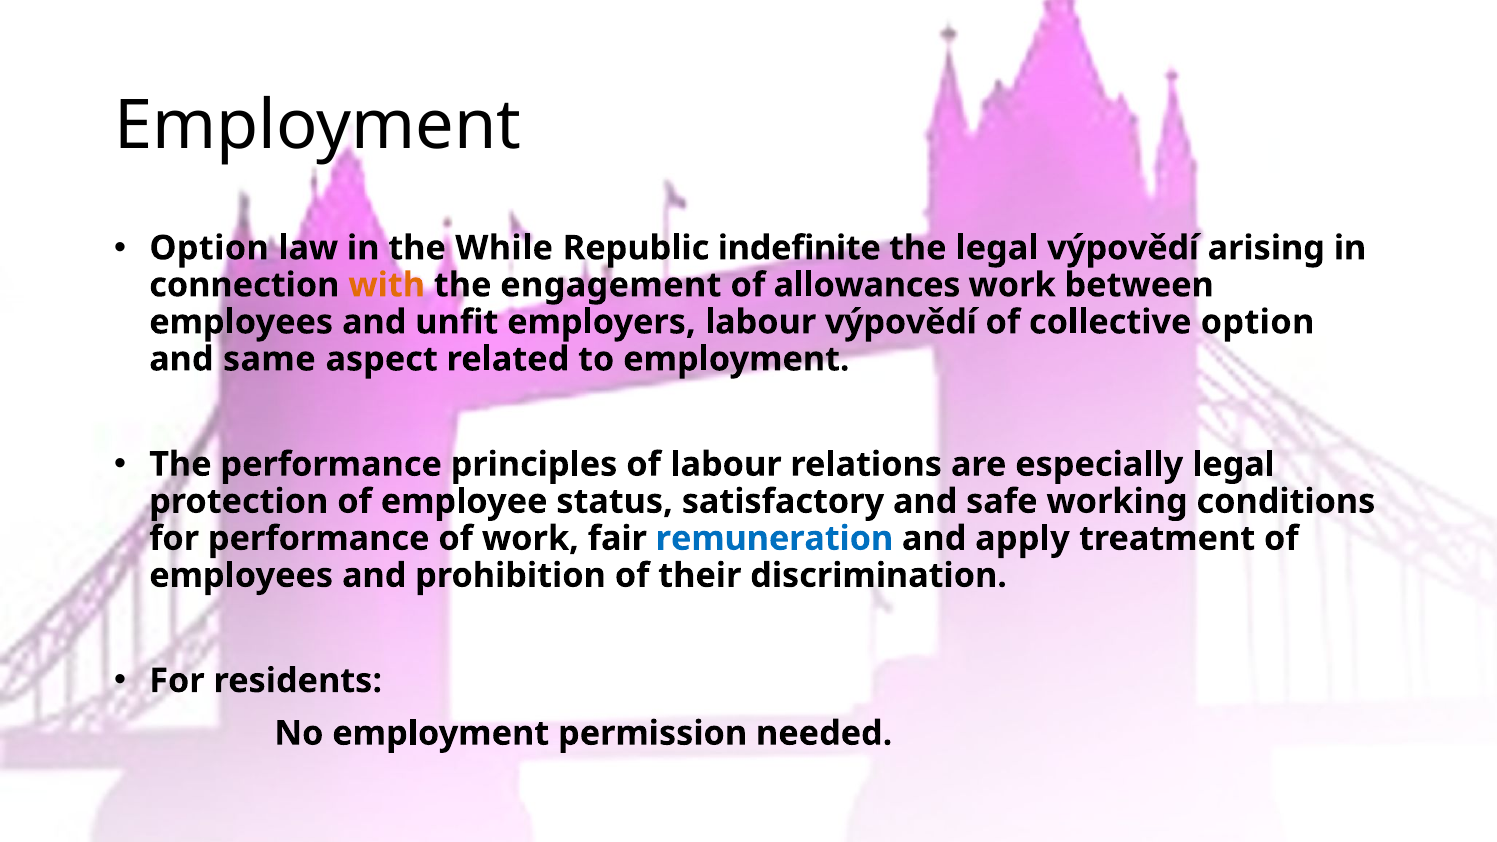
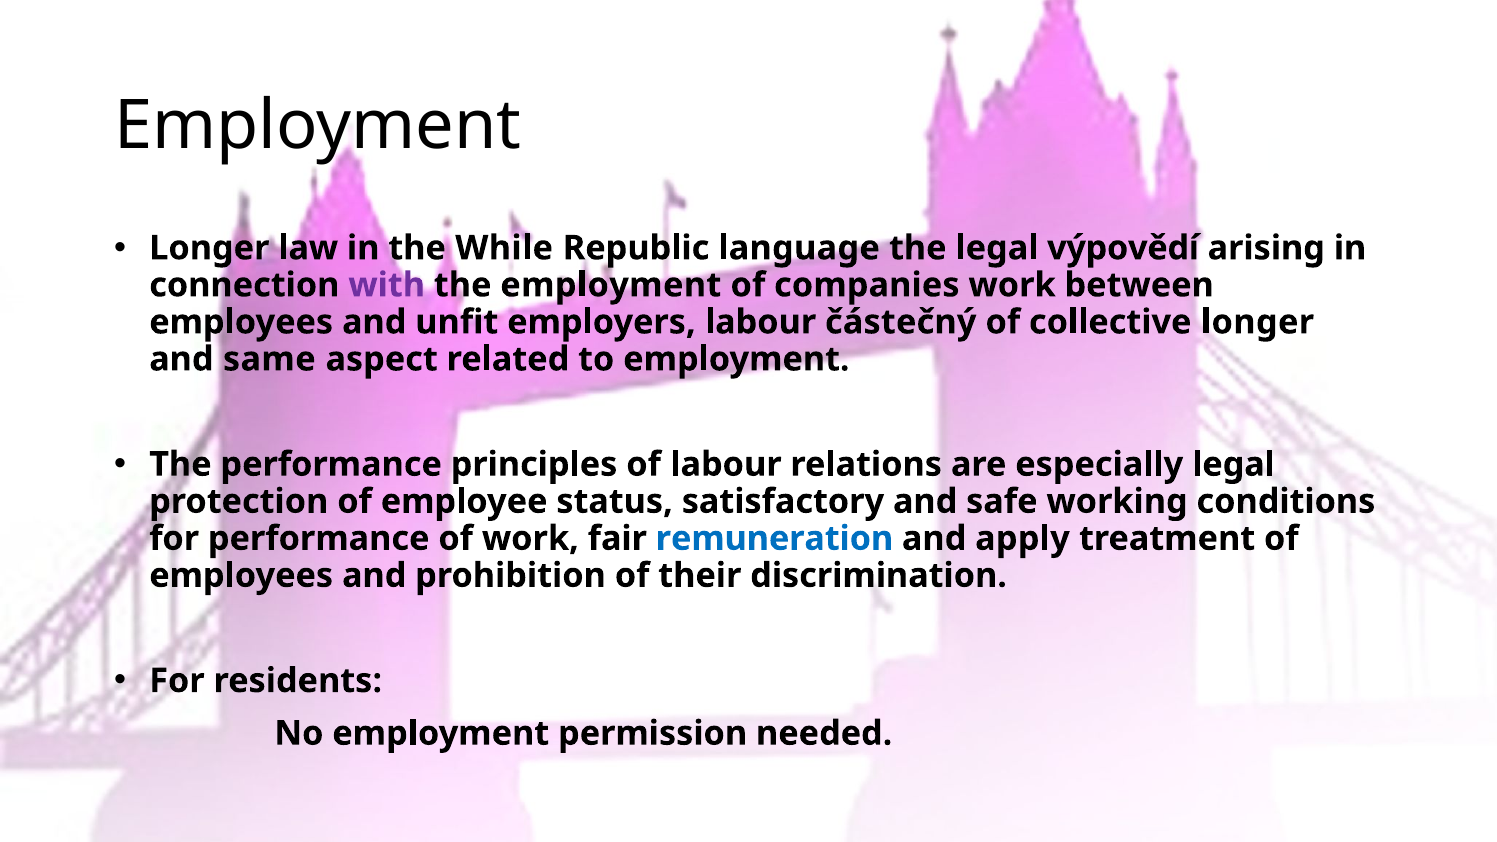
Option: Option -> Longer (209, 248)
indefinite: indefinite -> language (799, 248)
with colour: orange -> purple (387, 285)
the engagement: engagement -> employment (611, 285)
allowances: allowances -> companies (867, 285)
labour výpovědí: výpovědí -> částečný (901, 322)
collective option: option -> longer (1258, 322)
